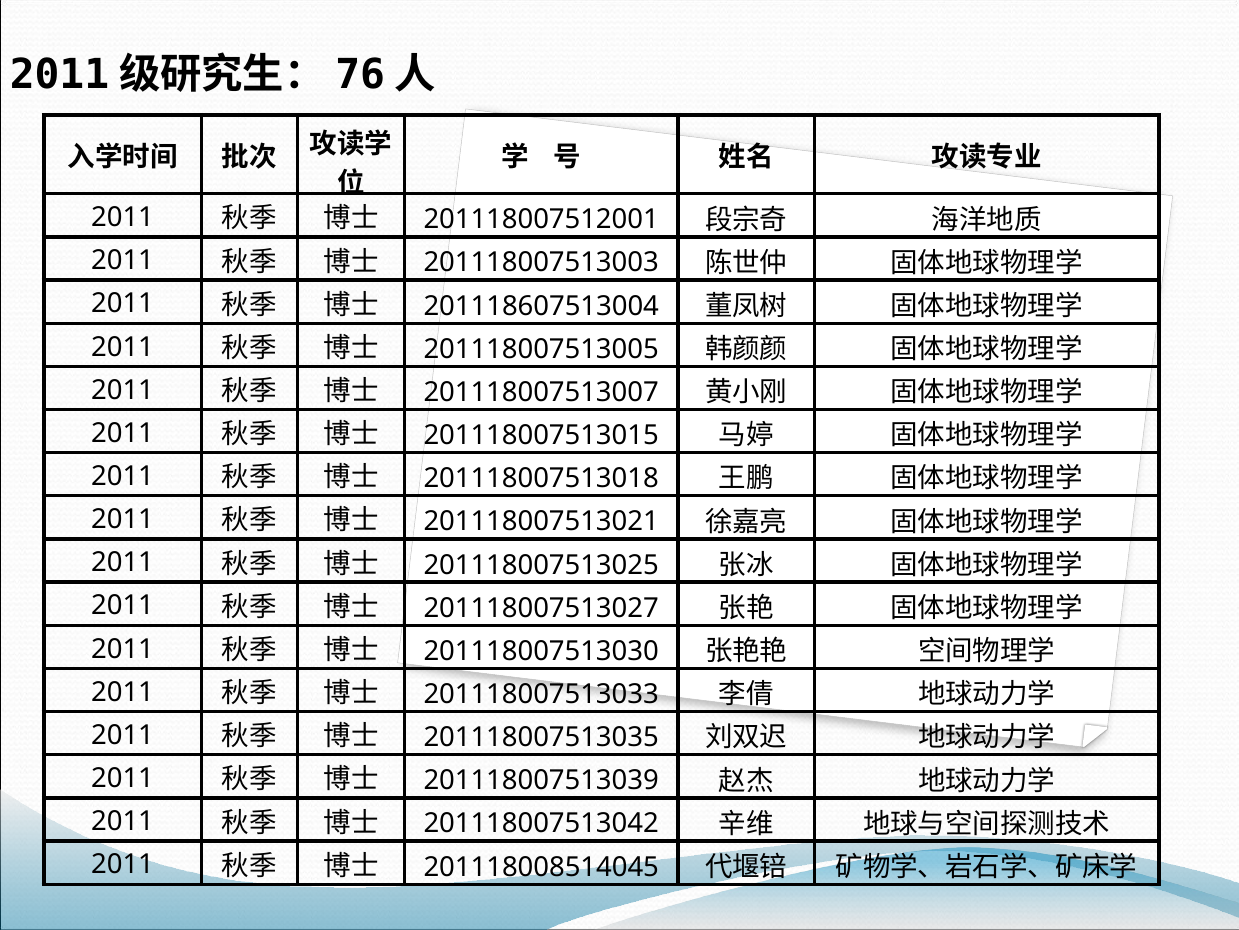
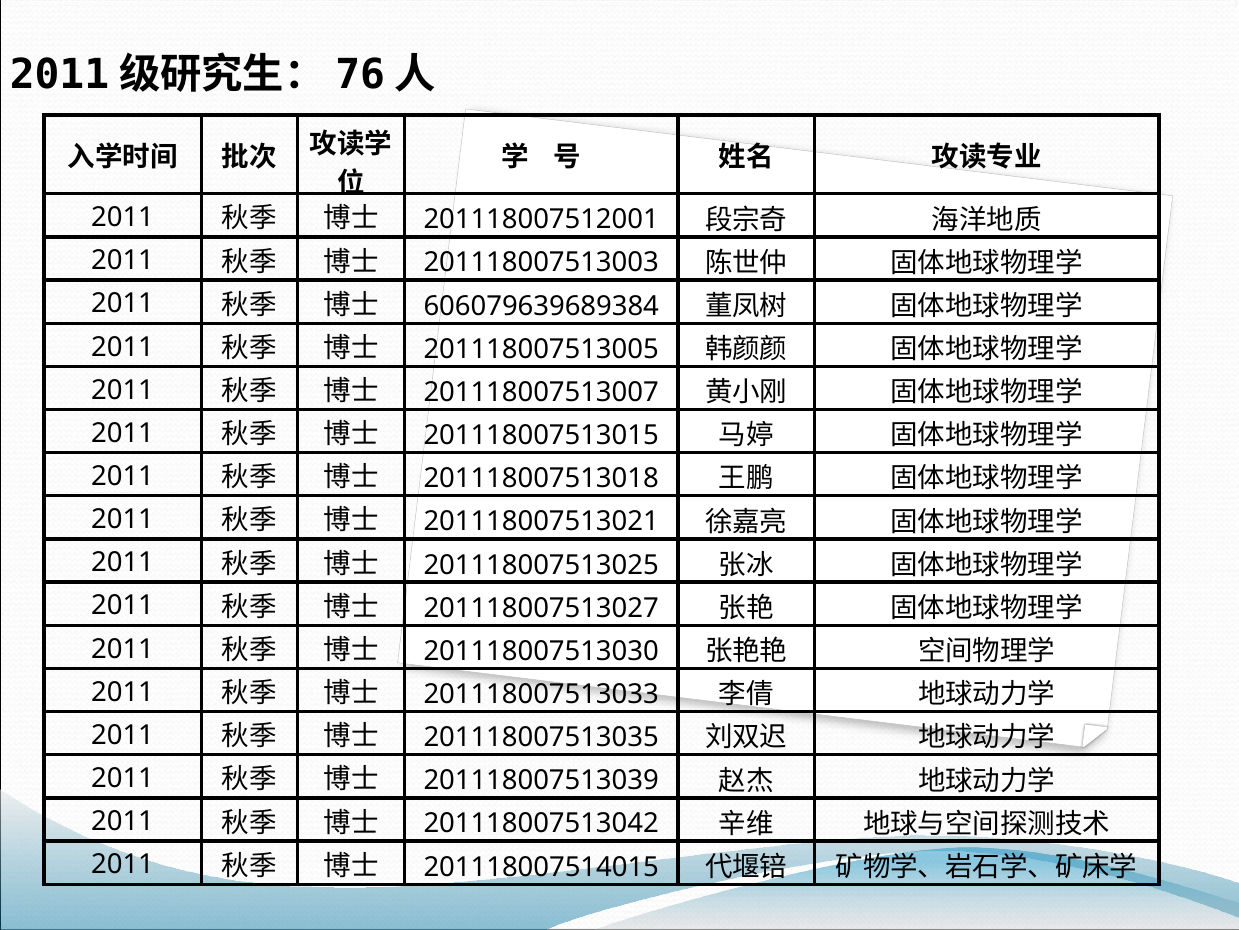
201118607513004: 201118607513004 -> 606079639689384 (541, 306)
201118008514045: 201118008514045 -> 201118007514015 (541, 866)
